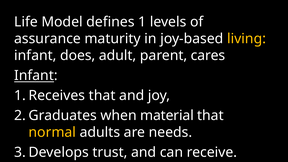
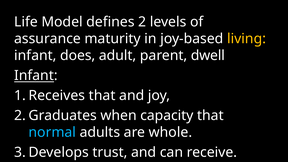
1: 1 -> 2 (142, 22)
cares: cares -> dwell (208, 55)
material: material -> capacity (167, 115)
normal colour: yellow -> light blue (52, 132)
needs: needs -> whole (170, 132)
